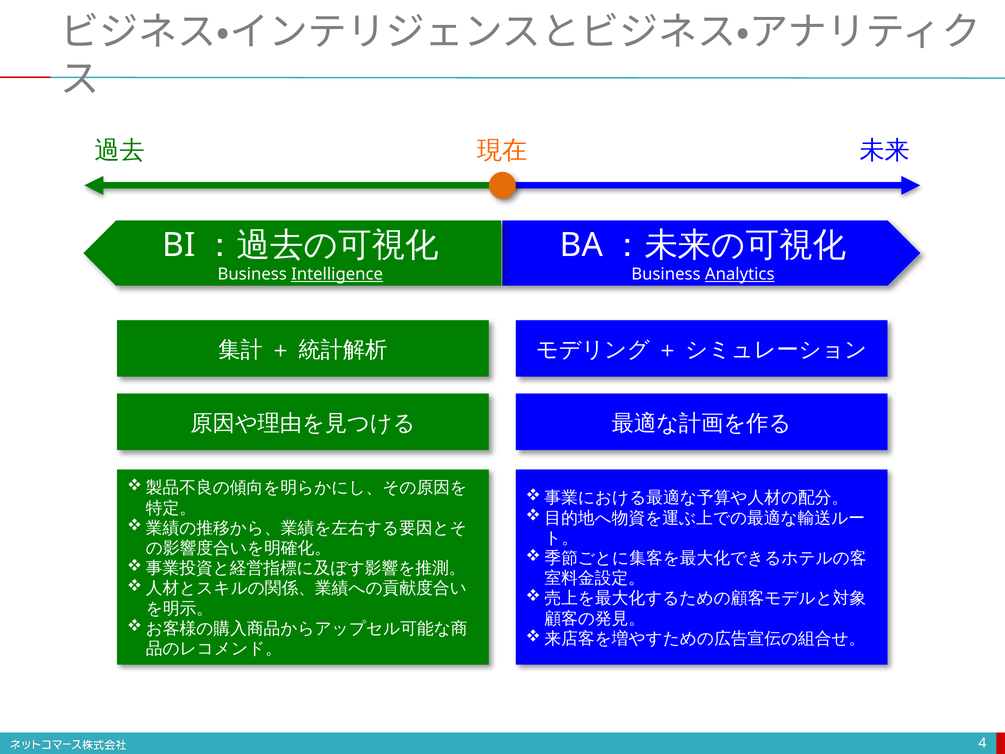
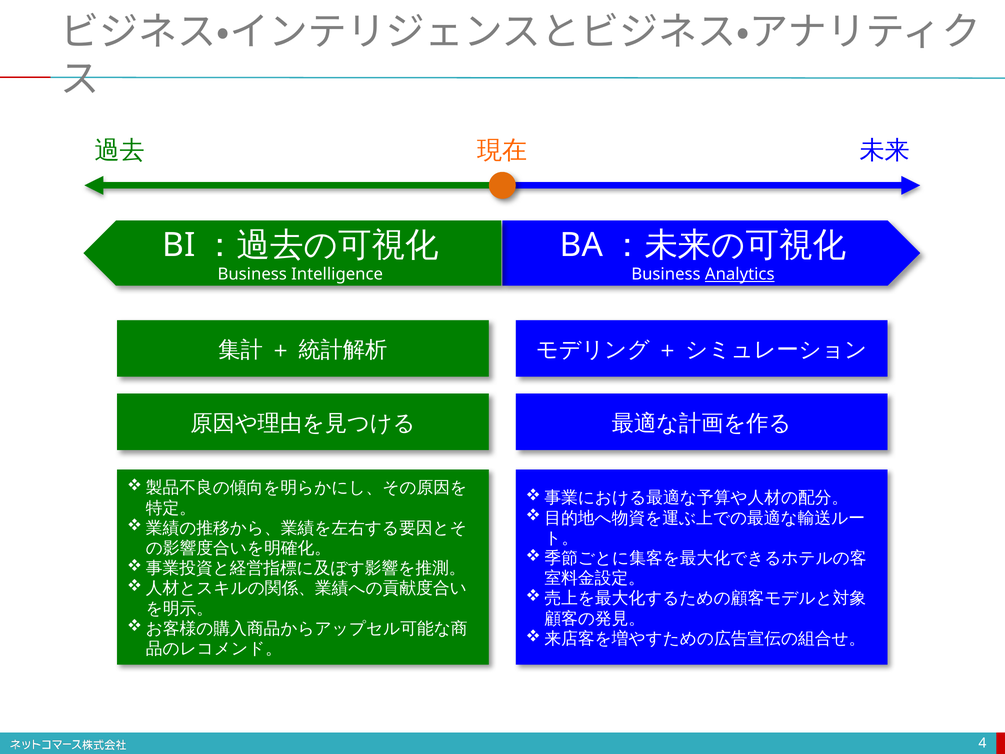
Intelligence underline: present -> none (337, 274)
